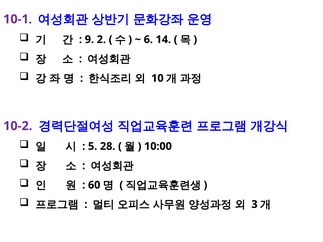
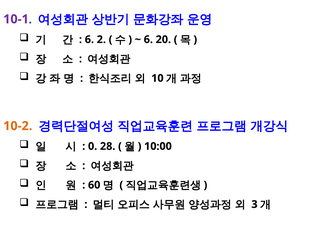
9: 9 -> 6 (89, 40)
14: 14 -> 20 (163, 40)
10-2 colour: purple -> orange (18, 126)
5: 5 -> 0 (93, 146)
